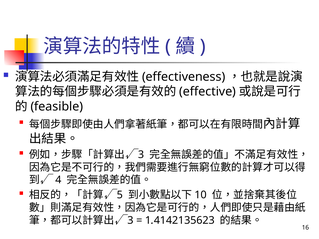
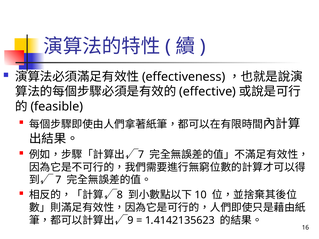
3: 3 -> 7 (141, 155)
4: 4 -> 7 (58, 180)
5: 5 -> 8 (120, 195)
3: 3 -> 9 (130, 221)
